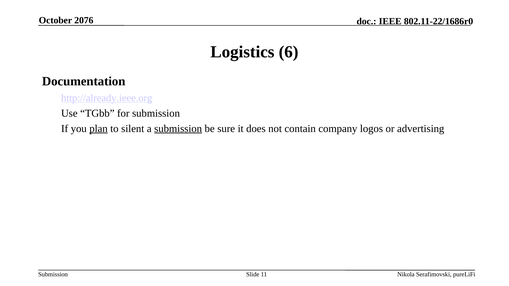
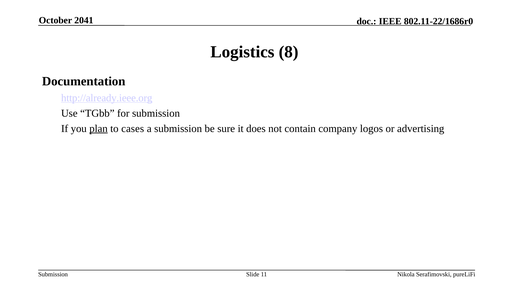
2076: 2076 -> 2041 (84, 20)
6: 6 -> 8 (289, 52)
silent: silent -> cases (133, 129)
submission underline: present -> none (178, 129)
